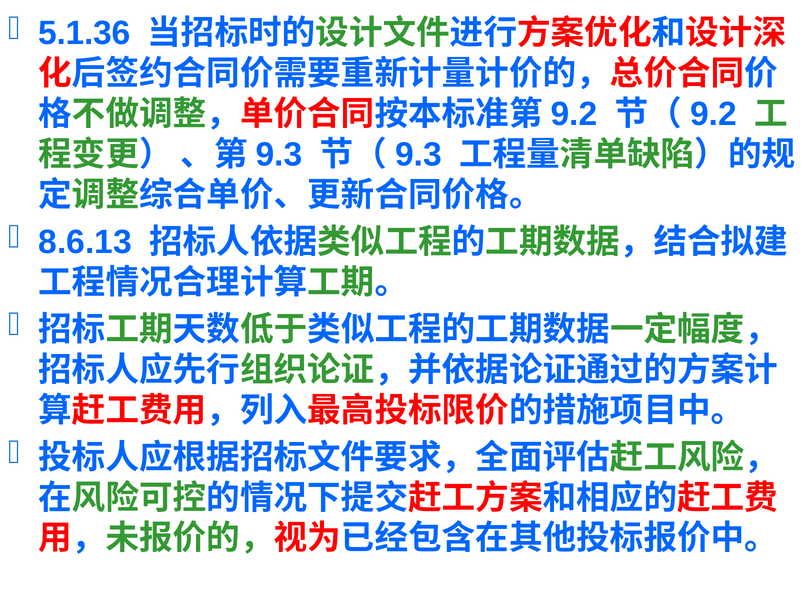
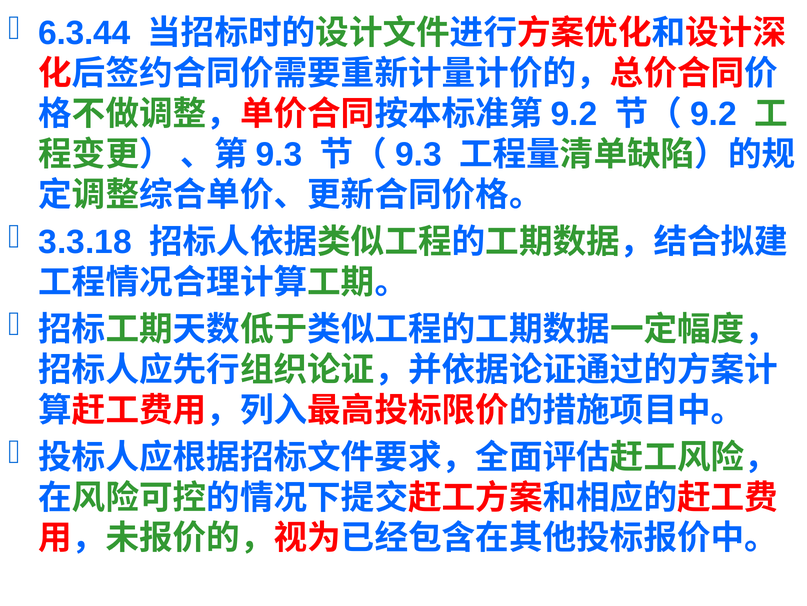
5.1.36: 5.1.36 -> 6.3.44 (84, 33)
8.6.13: 8.6.13 -> 3.3.18 (85, 242)
